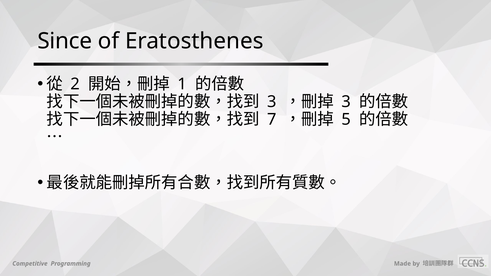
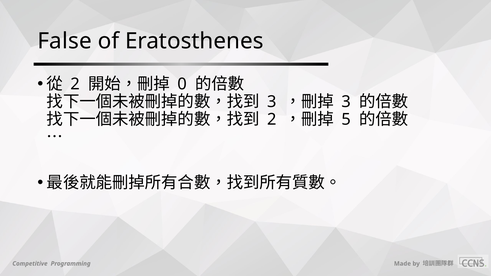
Since: Since -> False (65, 41)
1: 1 -> 0 (182, 84)
7: 7 -> 2 (272, 119)
